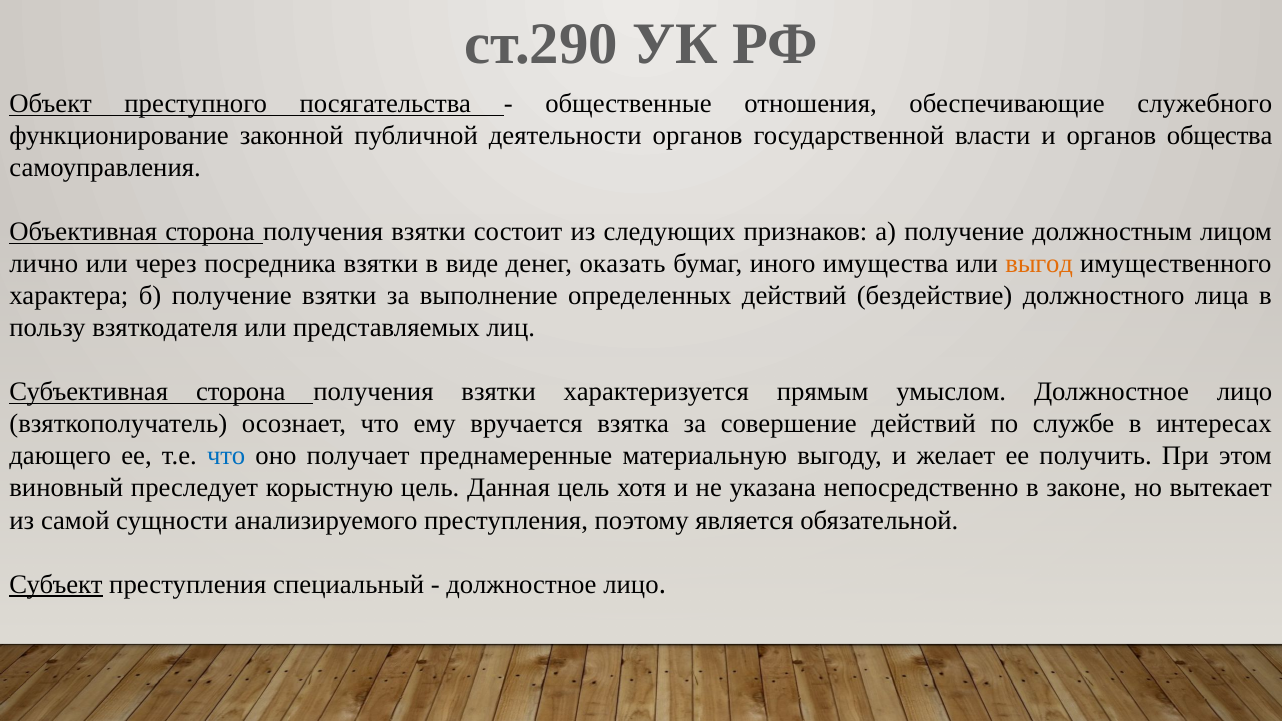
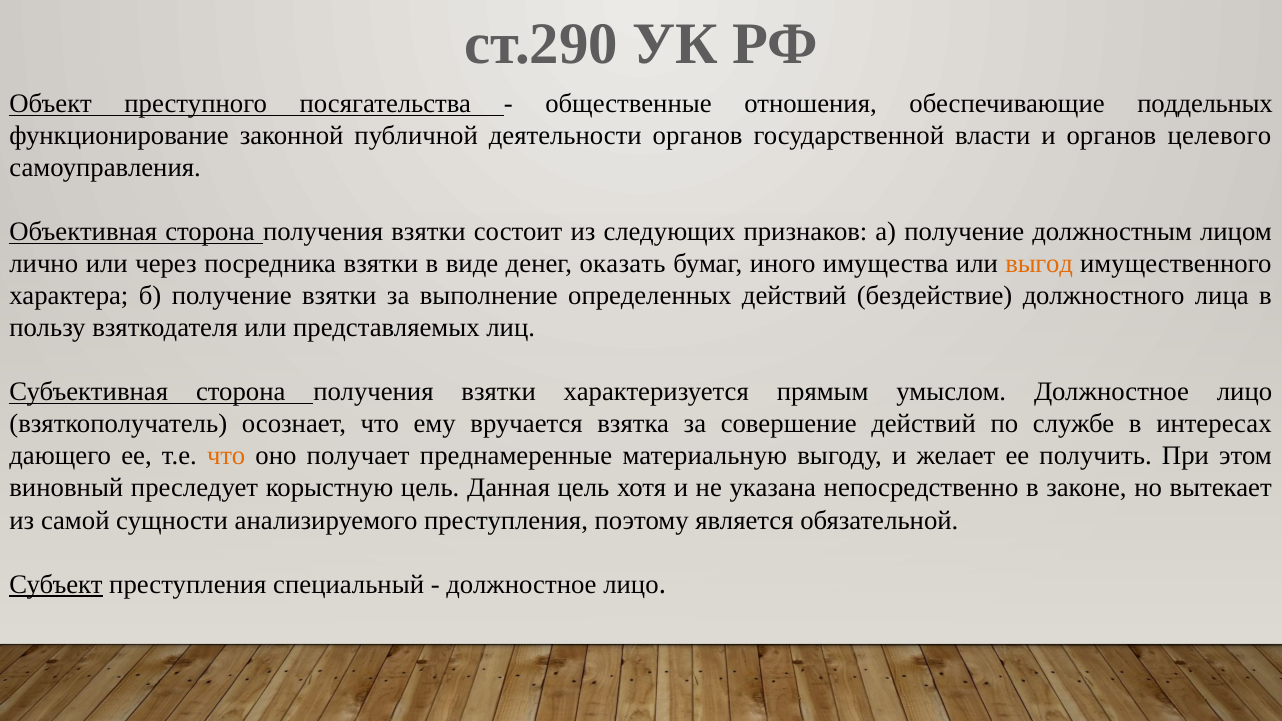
служебного: служебного -> поддельных (1205, 103)
общества: общества -> целевого (1219, 136)
что colour: blue -> orange (226, 456)
